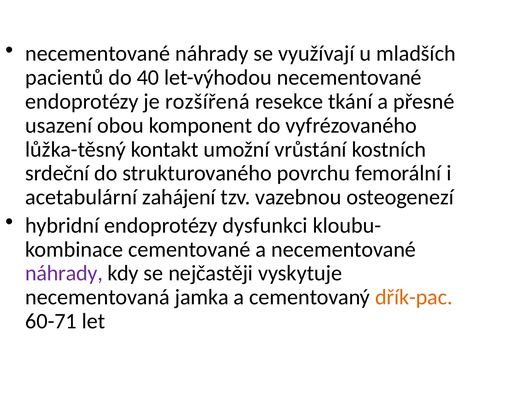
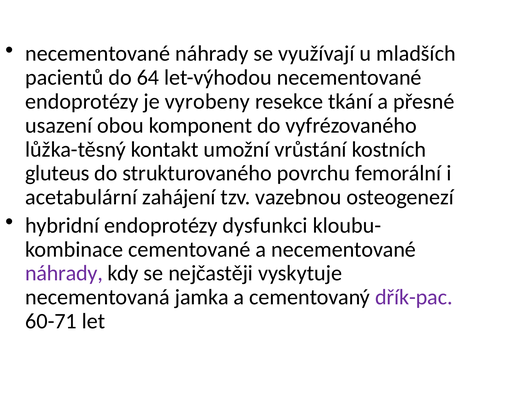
40: 40 -> 64 (148, 78)
rozšířená: rozšířená -> vyrobeny (207, 101)
srdeční: srdeční -> gluteus (57, 173)
dřík-pac colour: orange -> purple (414, 297)
